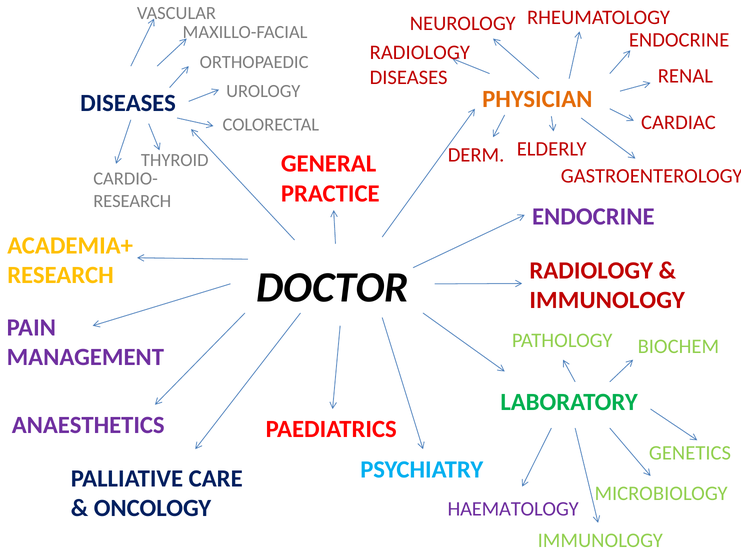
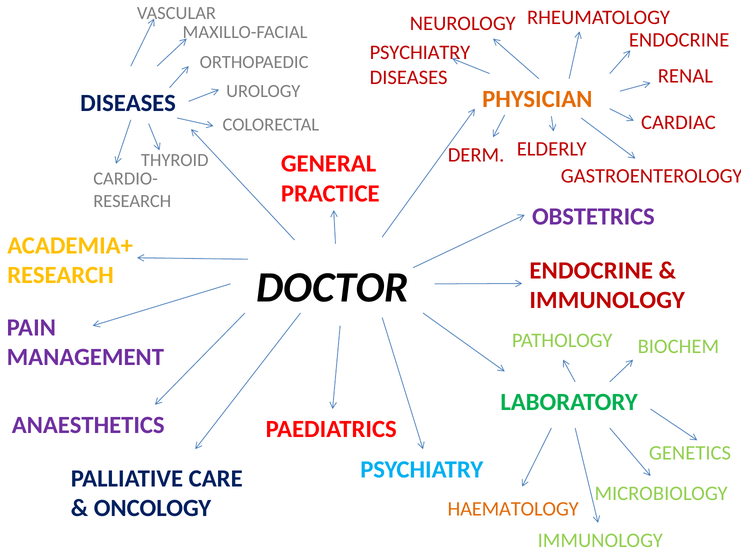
RADIOLOGY: RADIOLOGY -> PSYCHIATRY (420, 53)
ENDOCRINE: ENDOCRINE -> OBSTETRICS (593, 216)
DOCTOR RADIOLOGY: RADIOLOGY -> ENDOCRINE (591, 270)
HAEMATOLOGY colour: purple -> orange (513, 509)
